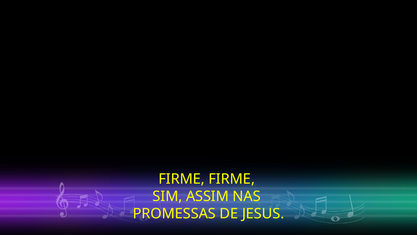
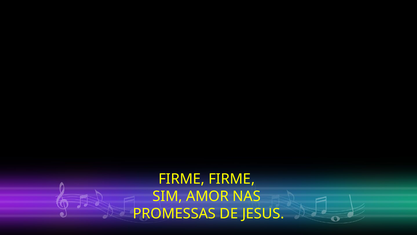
ASSIM: ASSIM -> AMOR (207, 196)
